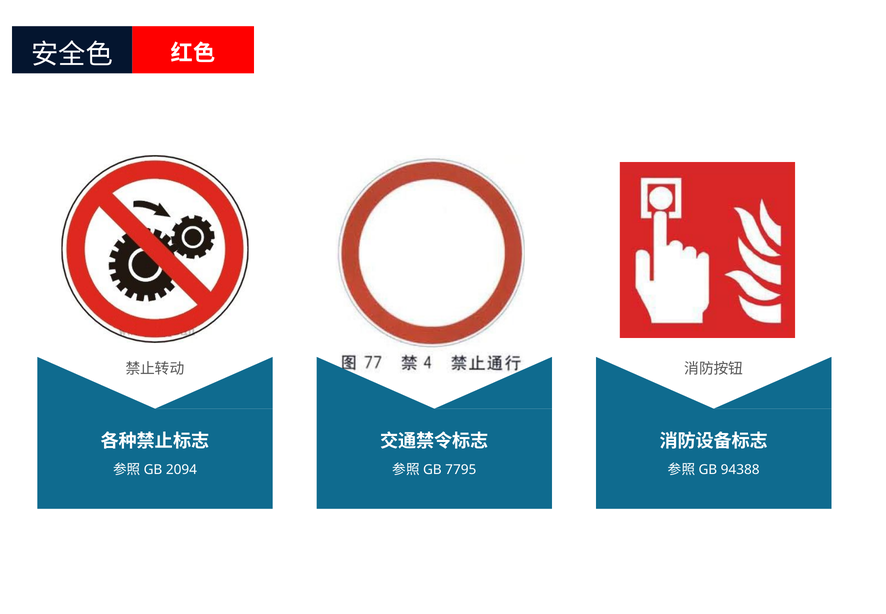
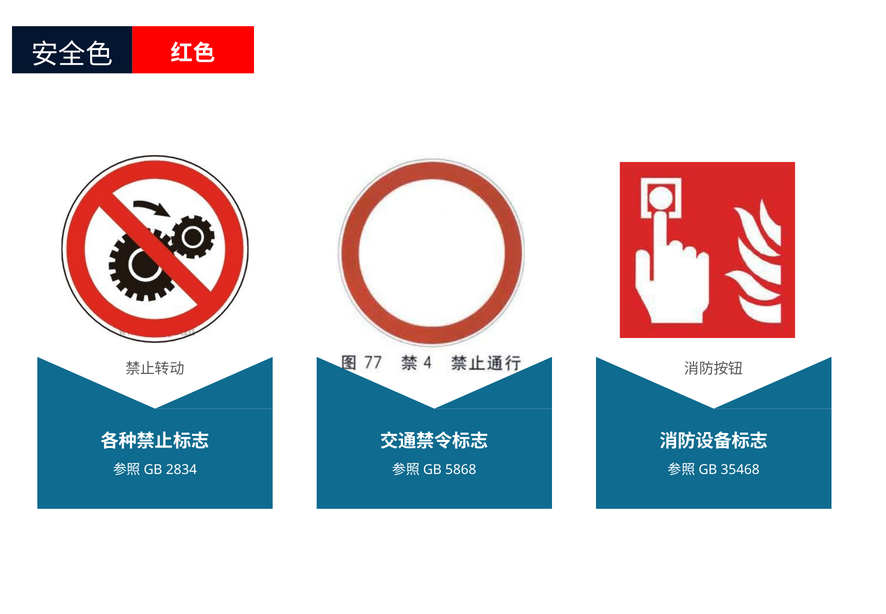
2094: 2094 -> 2834 (181, 469)
7795: 7795 -> 5868 (461, 469)
94388: 94388 -> 35468 (740, 469)
